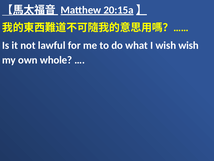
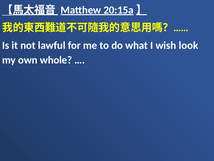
wish wish: wish -> look (188, 45)
